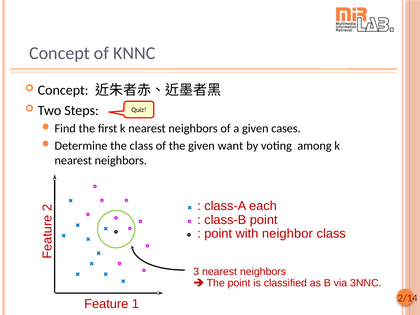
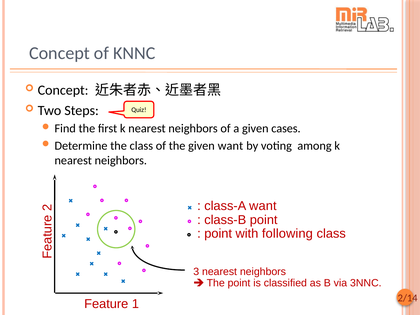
class-A each: each -> want (263, 206)
neighbor: neighbor -> following (287, 234)
